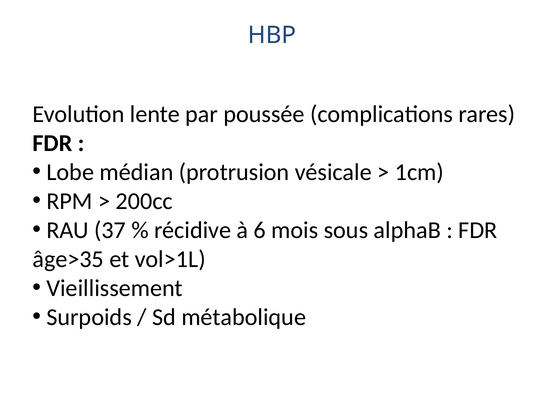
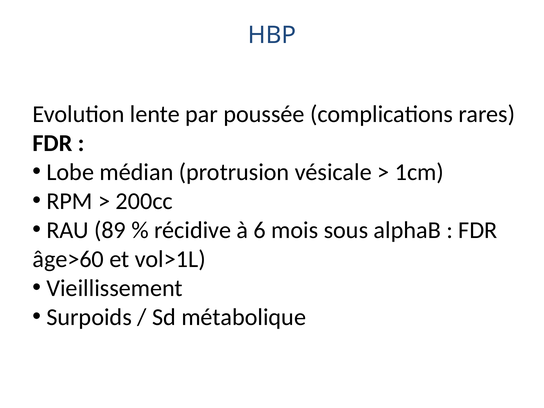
37: 37 -> 89 (110, 230)
âge>35: âge>35 -> âge>60 (68, 259)
